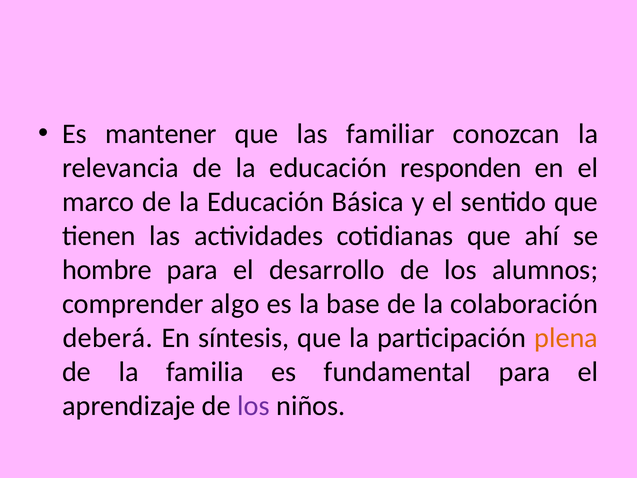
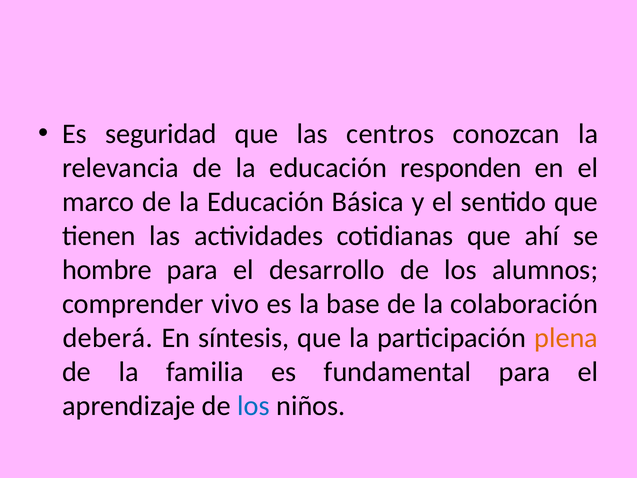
mantener: mantener -> seguridad (161, 134)
familiar: familiar -> centros (390, 134)
algo: algo -> vivo (235, 304)
los colour: purple -> blue (254, 406)
